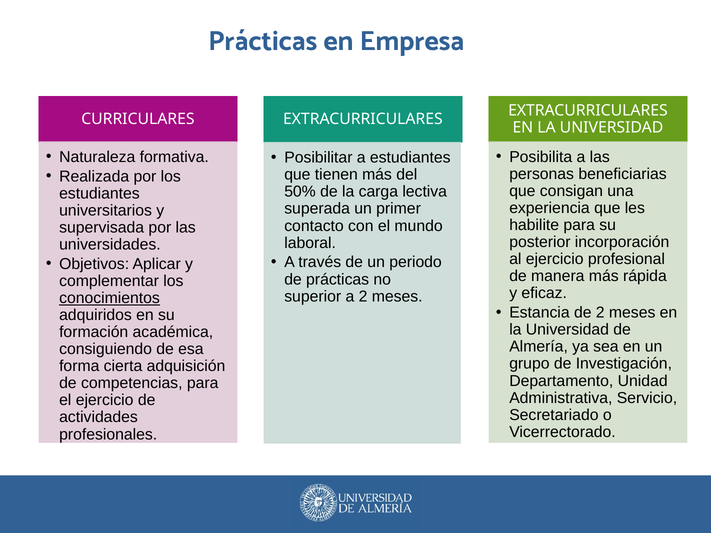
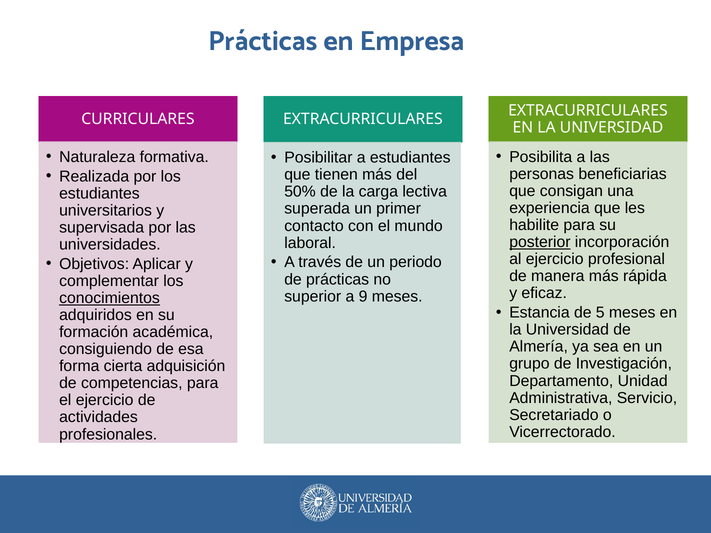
posterior underline: none -> present (540, 242)
a 2: 2 -> 9 (363, 296)
de 2: 2 -> 5 (600, 313)
